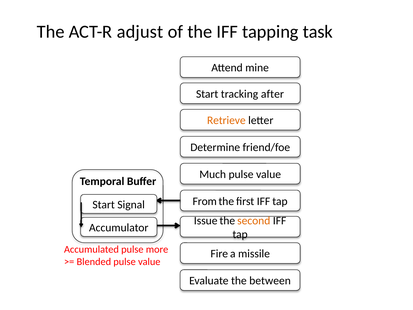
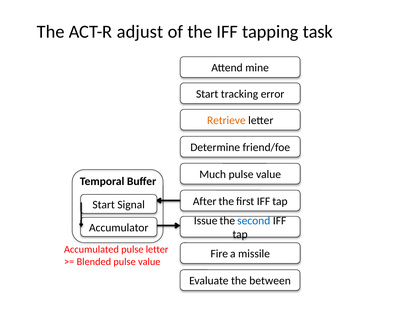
after: after -> error (273, 94)
From: From -> After (205, 201)
second colour: orange -> blue (254, 220)
pulse more: more -> letter (157, 249)
